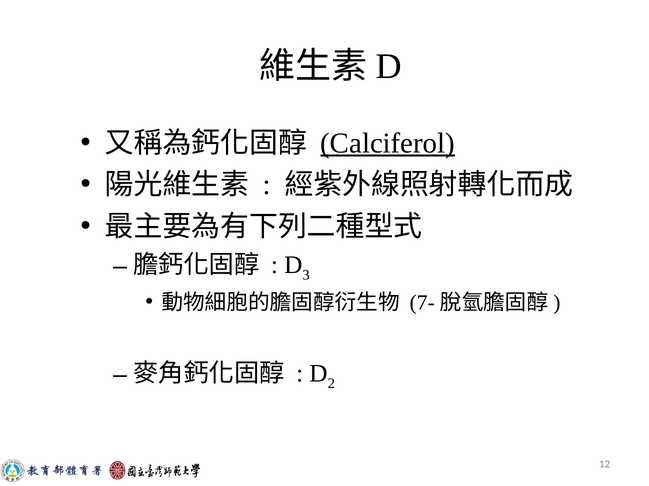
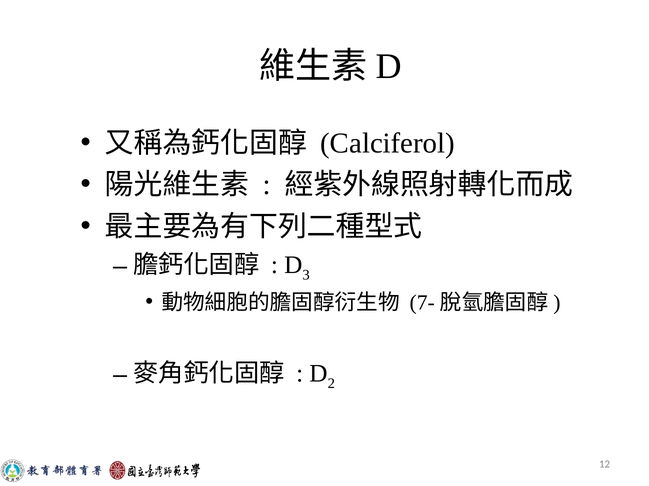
Calciferol underline: present -> none (388, 143)
